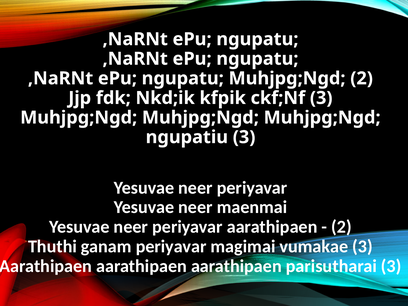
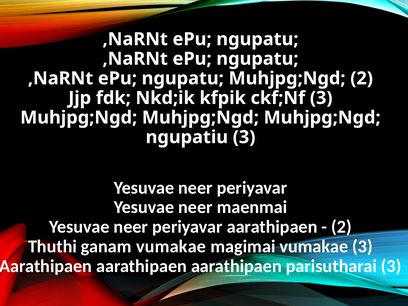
ganam periyavar: periyavar -> vumakae (171, 246)
